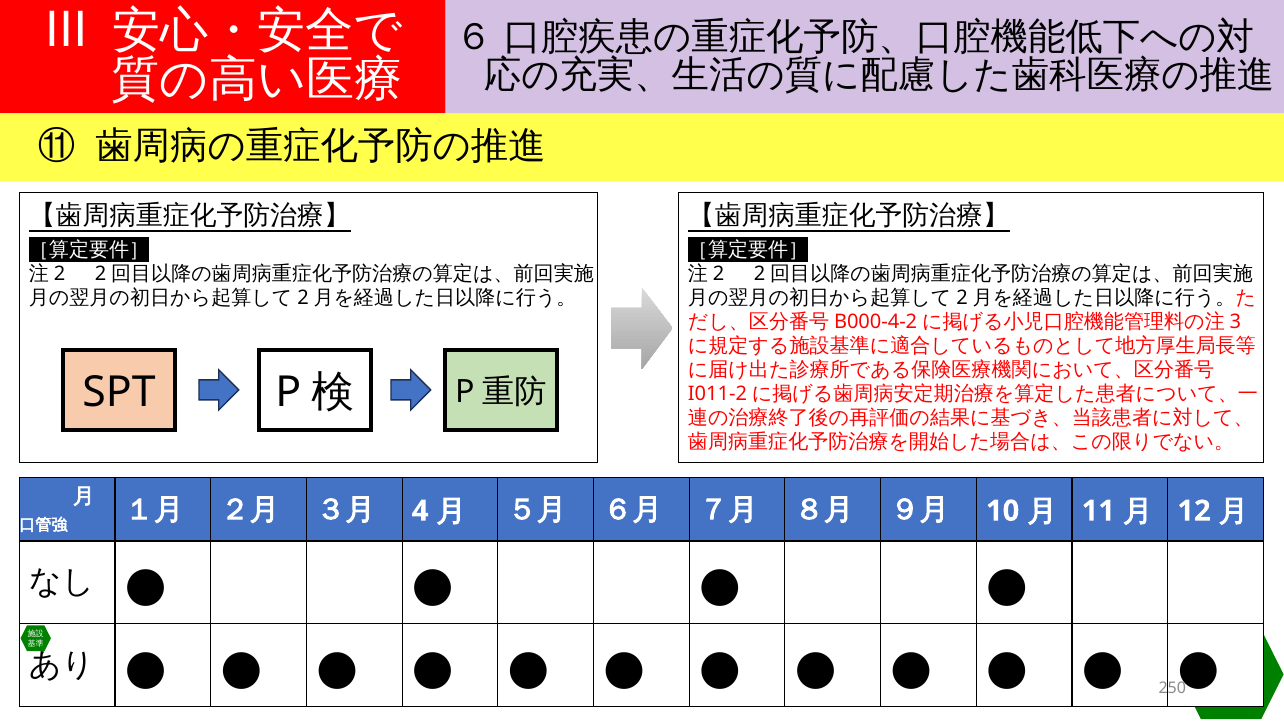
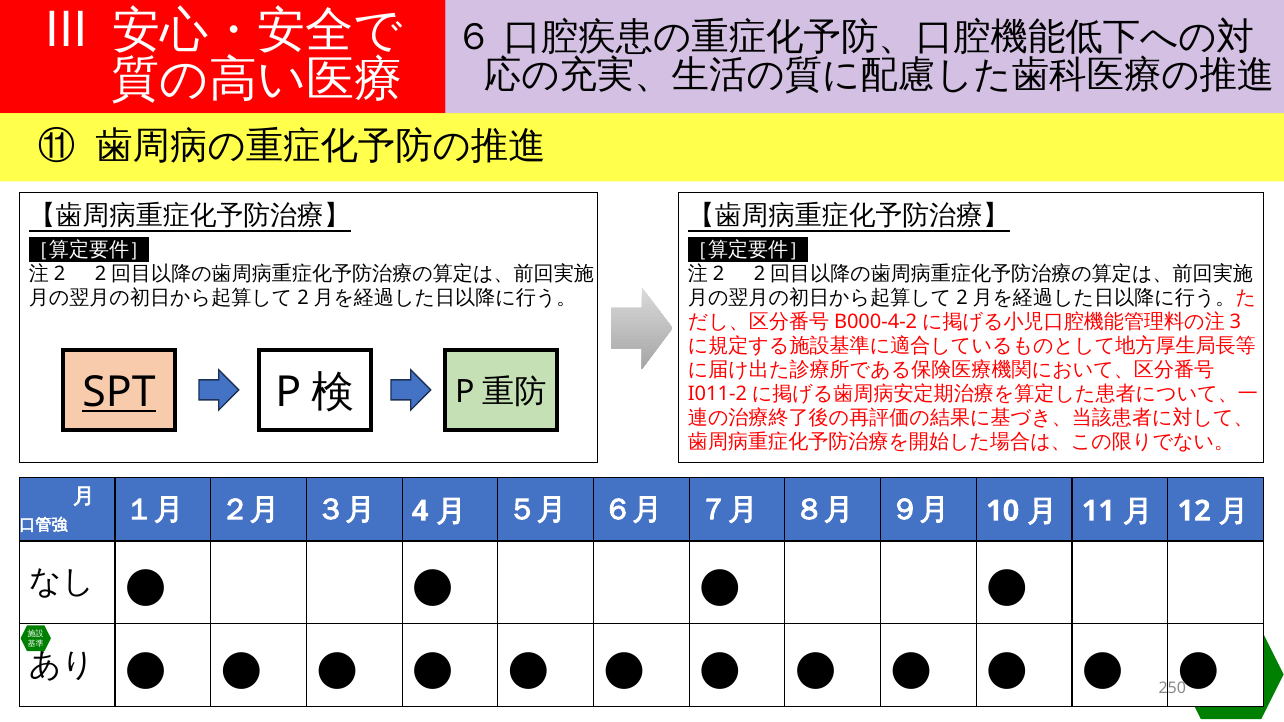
SPT underline: none -> present (119, 393)
